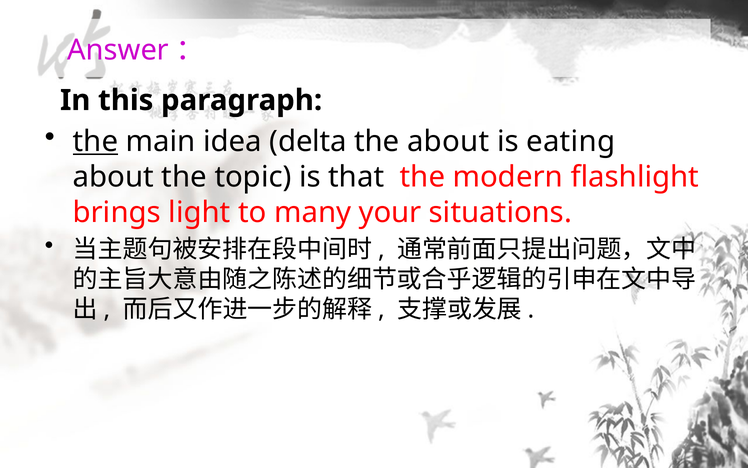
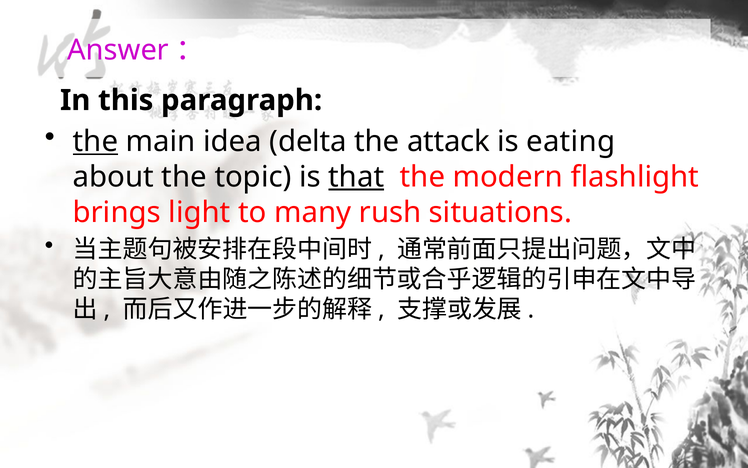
the about: about -> attack (448, 141)
that underline: none -> present (356, 177)
your: your -> rush (390, 212)
